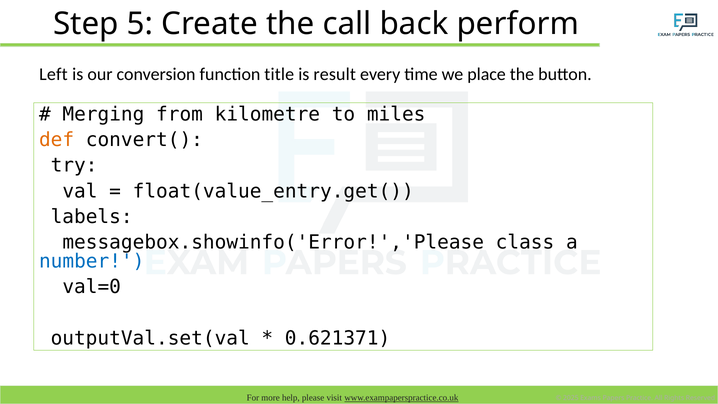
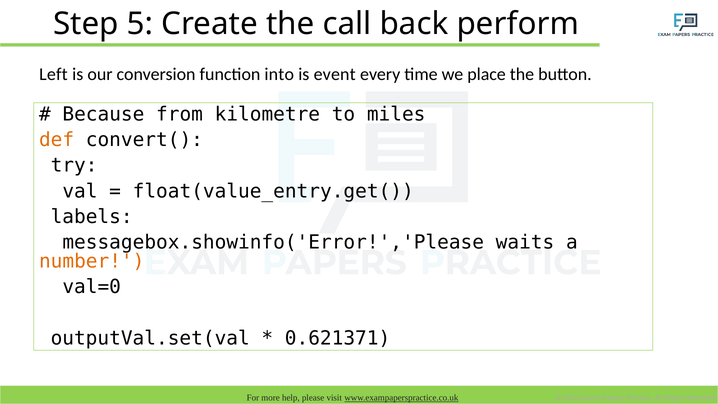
title: title -> into (279, 74)
result: result -> event (335, 74)
Merging: Merging -> Because (103, 114)
class: class -> waits (525, 242)
number colour: blue -> orange (92, 261)
